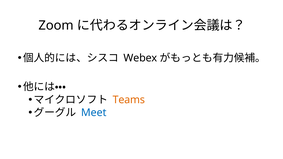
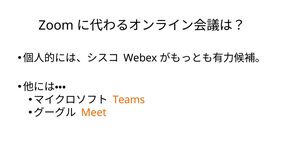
Meet colour: blue -> orange (94, 113)
